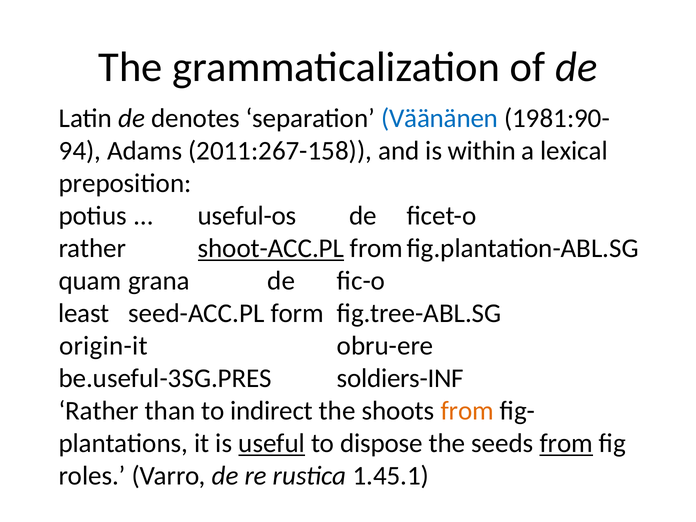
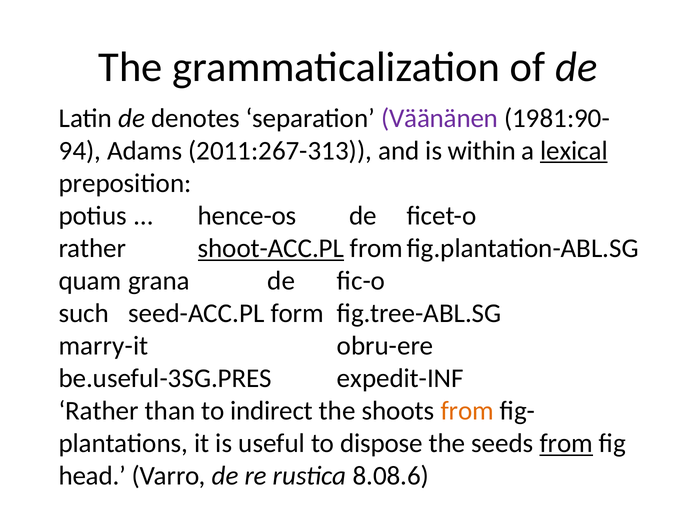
Väänänen colour: blue -> purple (440, 118)
2011:267-158: 2011:267-158 -> 2011:267-313 (280, 151)
lexical underline: none -> present (574, 151)
useful-os: useful-os -> hence-os (247, 216)
least: least -> such (84, 314)
origin-it: origin-it -> marry-it (104, 346)
soldiers-INF: soldiers-INF -> expedit-INF (400, 378)
useful underline: present -> none (272, 443)
roles: roles -> head (92, 476)
1.45.1: 1.45.1 -> 8.08.6 (391, 476)
